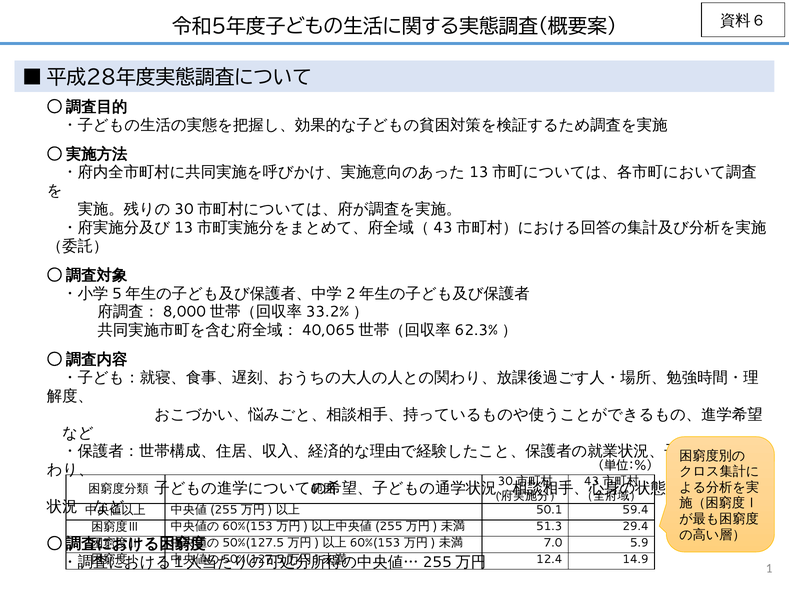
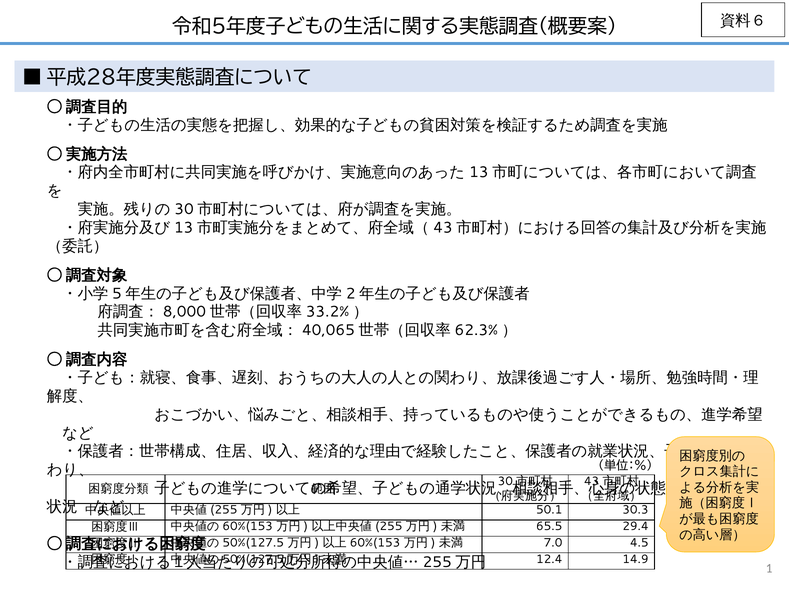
59.4: 59.4 -> 30.3 (635, 509)
51.3: 51.3 -> 65.5 (549, 526)
5.9: 5.9 -> 4.5 (639, 542)
